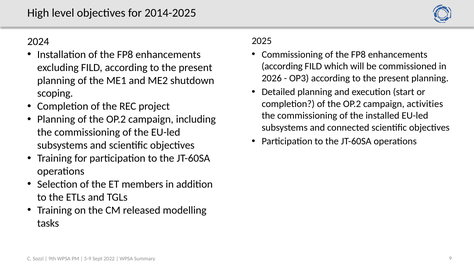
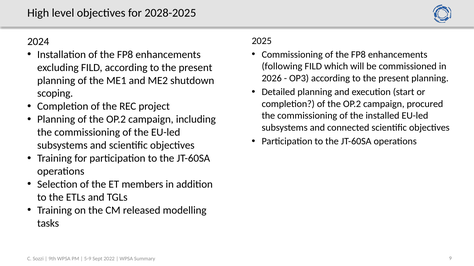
2014-2025: 2014-2025 -> 2028-2025 (170, 13)
according: according -> following (282, 67)
activities: activities -> procured (425, 104)
